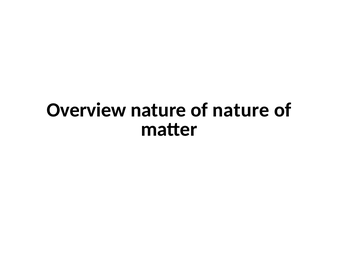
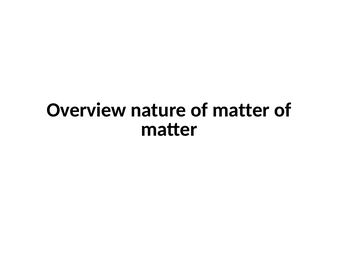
nature of nature: nature -> matter (241, 110)
